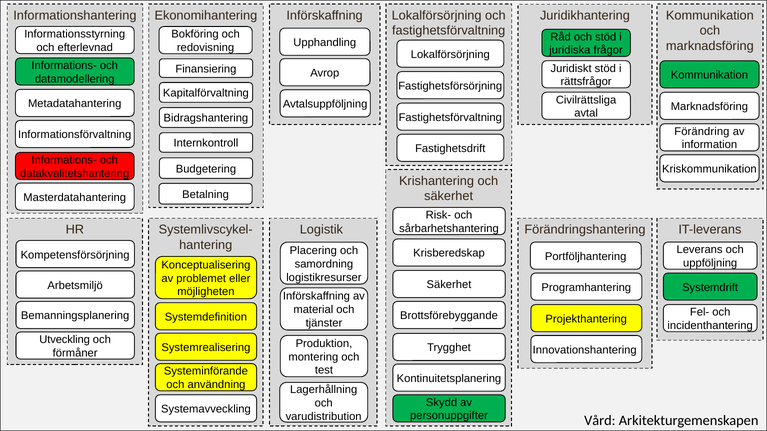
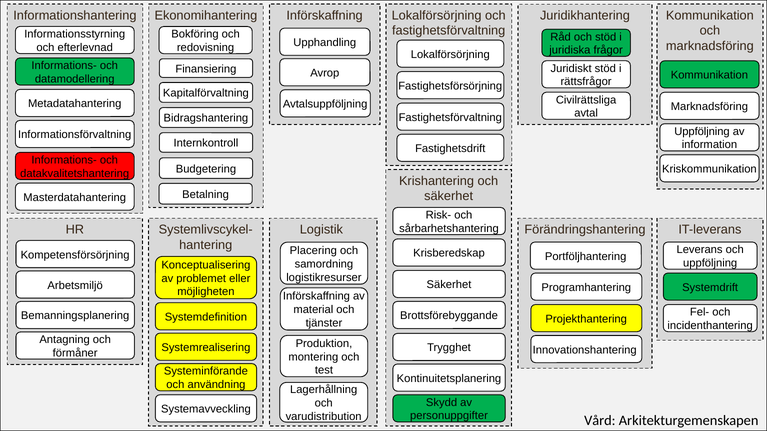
Förändring: Förändring -> Uppföljning (702, 131)
Utveckling: Utveckling -> Antagning (65, 340)
